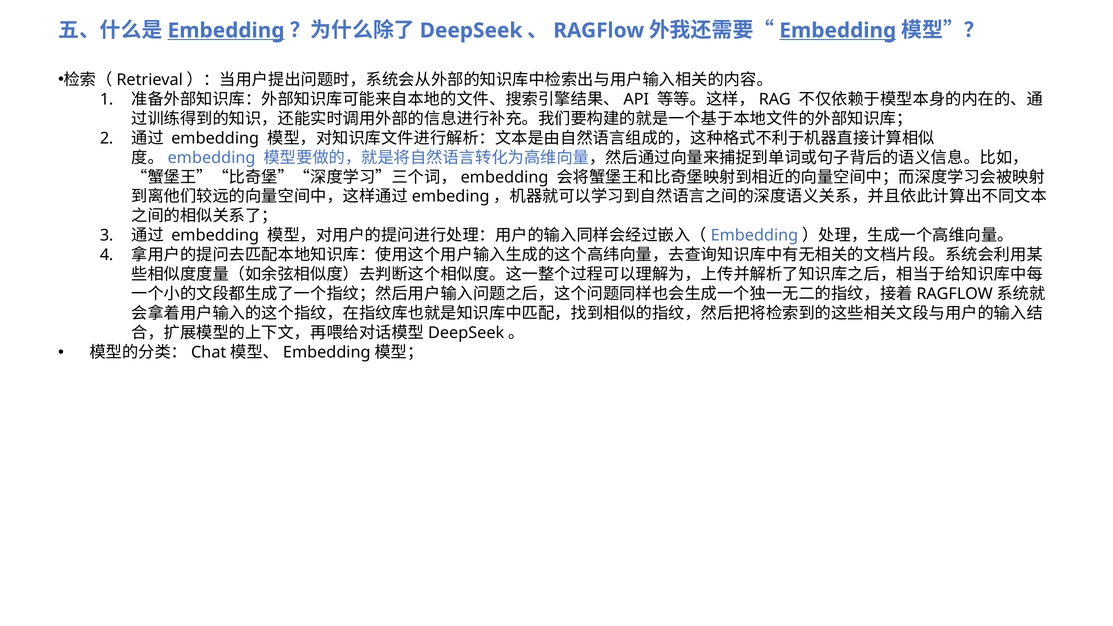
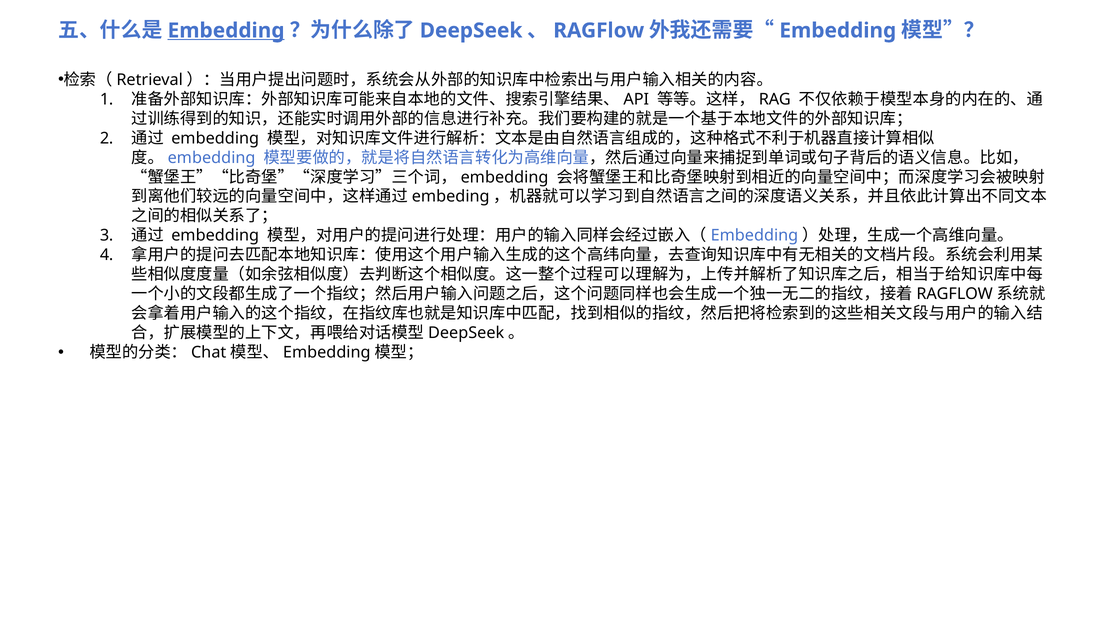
Embedding underline: present -> none (838, 31)
